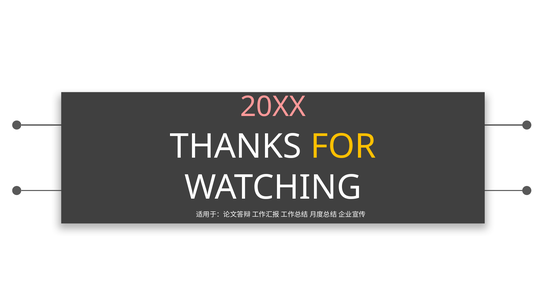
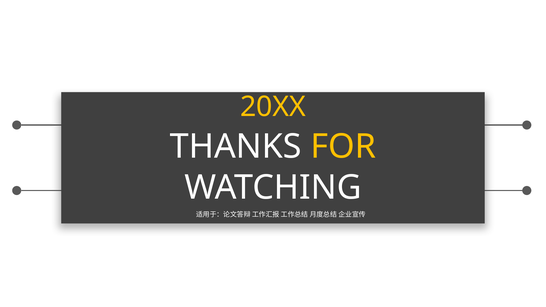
20XX colour: pink -> yellow (273, 107)
